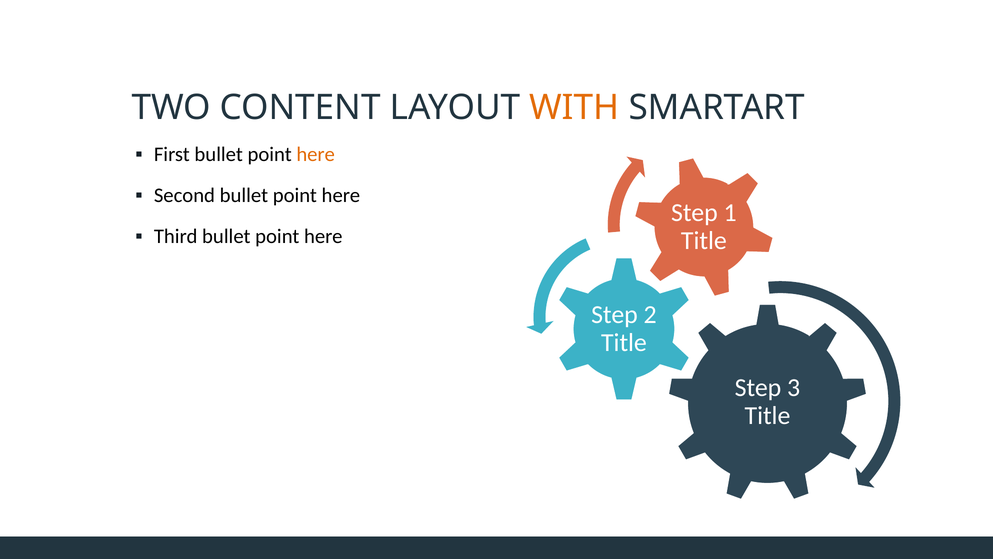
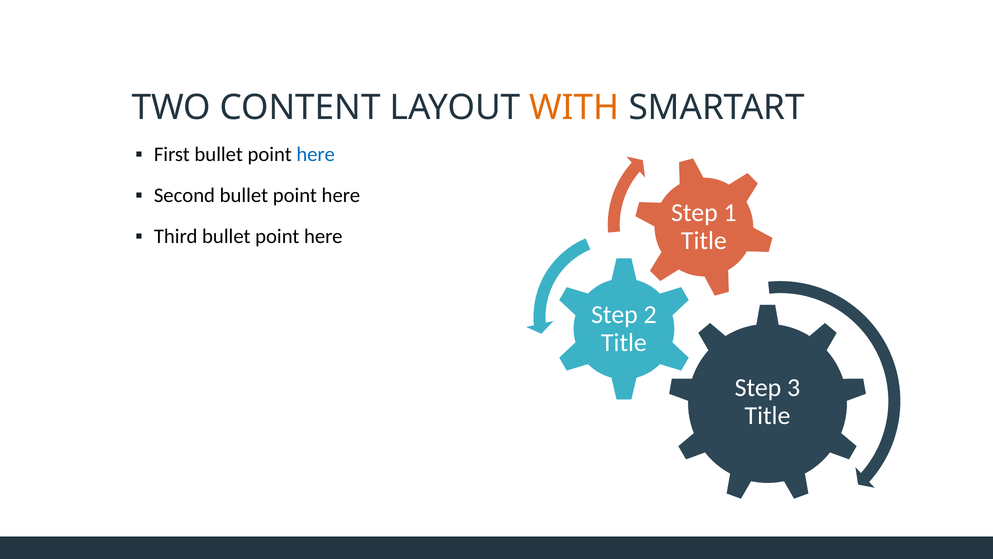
here colour: orange -> blue (316, 154)
